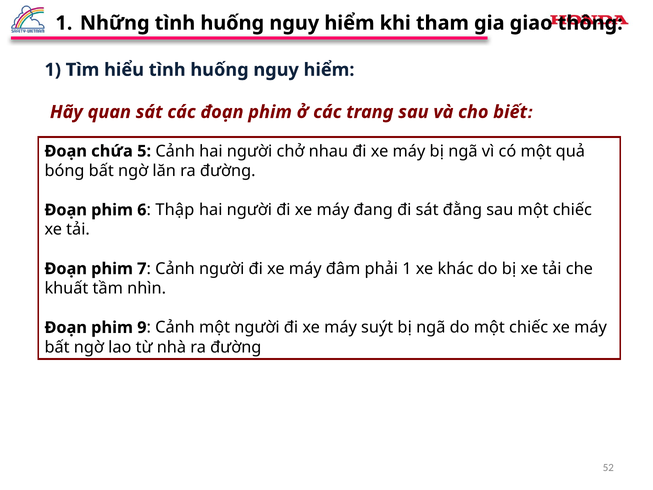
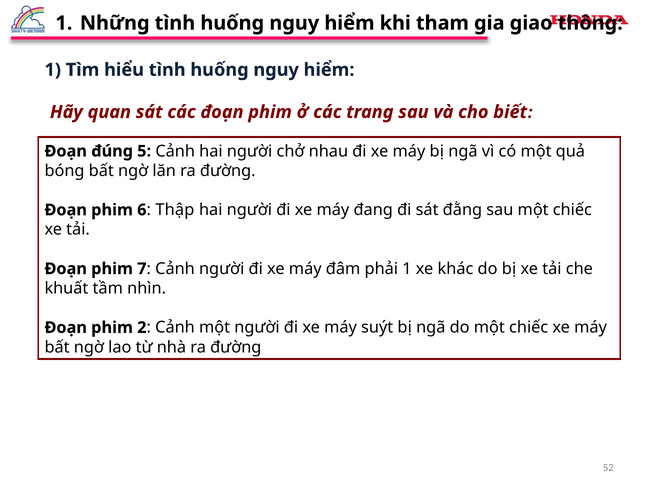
chứa: chứa -> đúng (112, 151)
9: 9 -> 2 (142, 327)
